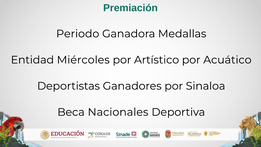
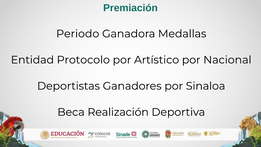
Miércoles: Miércoles -> Protocolo (83, 60)
Acuático: Acuático -> Nacional (227, 60)
Nacionales: Nacionales -> Realización (118, 112)
